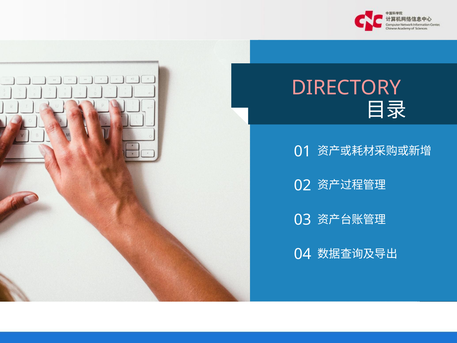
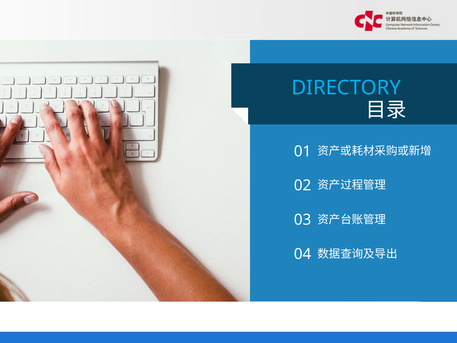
DIRECTORY colour: pink -> light blue (346, 88)
